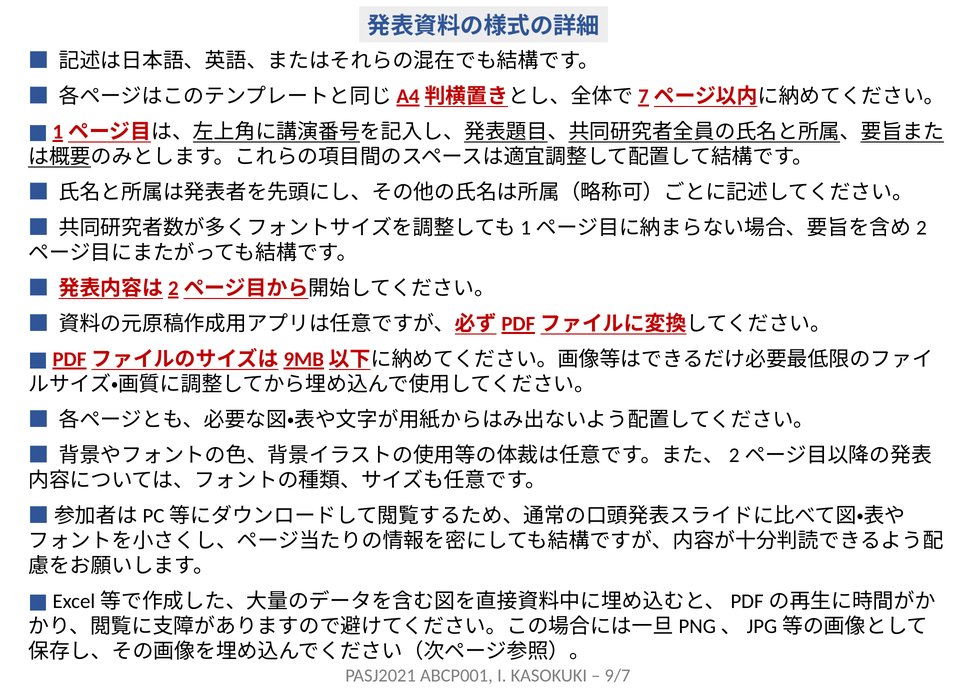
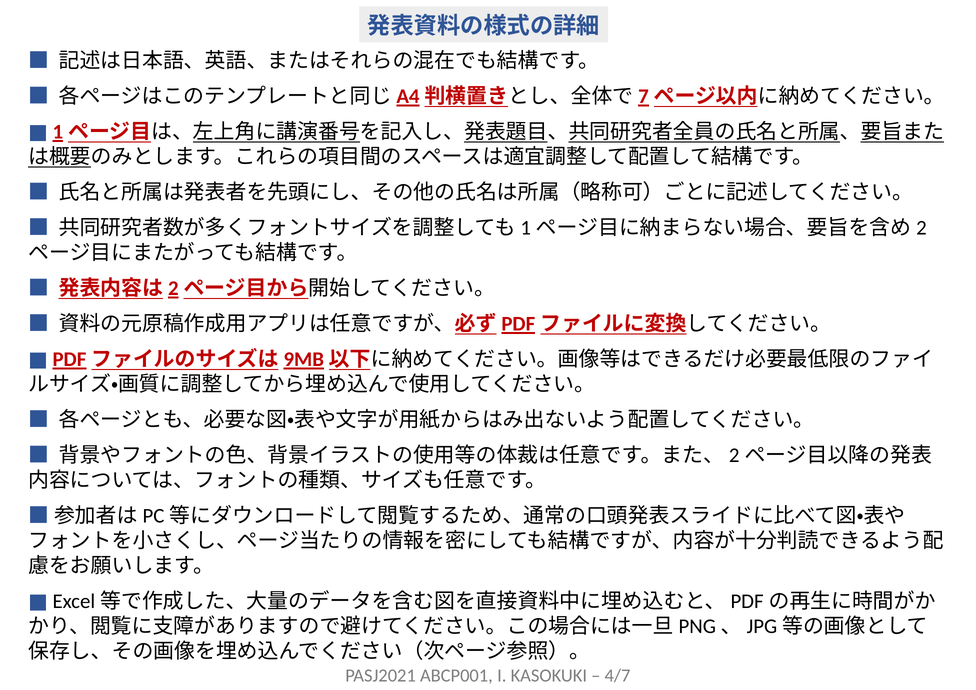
9/7: 9/7 -> 4/7 (618, 676)
